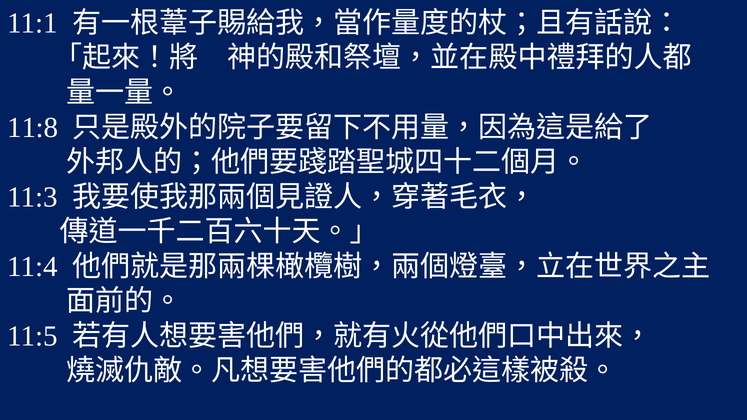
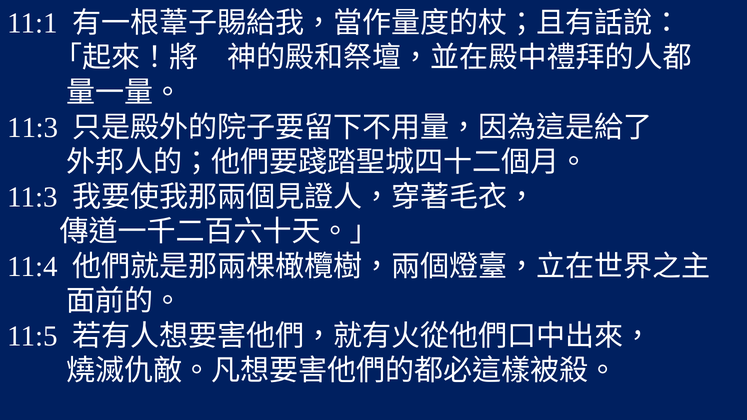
11:8: 11:8 -> 11:3 (33, 128)
